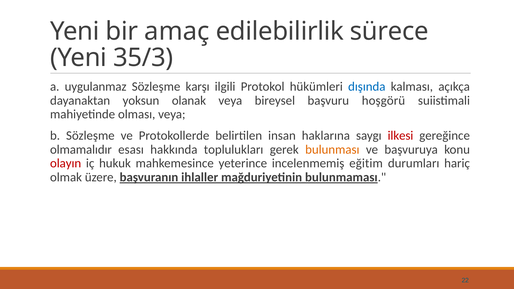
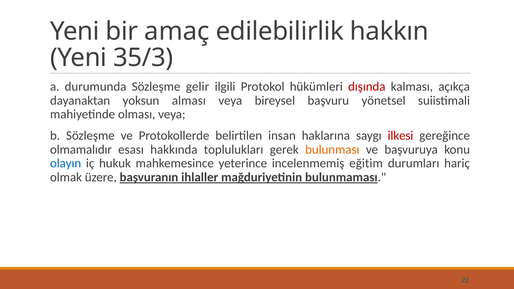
sürece: sürece -> hakkın (389, 31)
uygulanmaz: uygulanmaz -> durumunda (96, 87)
karşı: karşı -> gelir (197, 87)
dışında colour: blue -> red (367, 87)
olanak: olanak -> alması (189, 101)
hoşgörü: hoşgörü -> yönetsel (384, 101)
olayın colour: red -> blue (66, 163)
